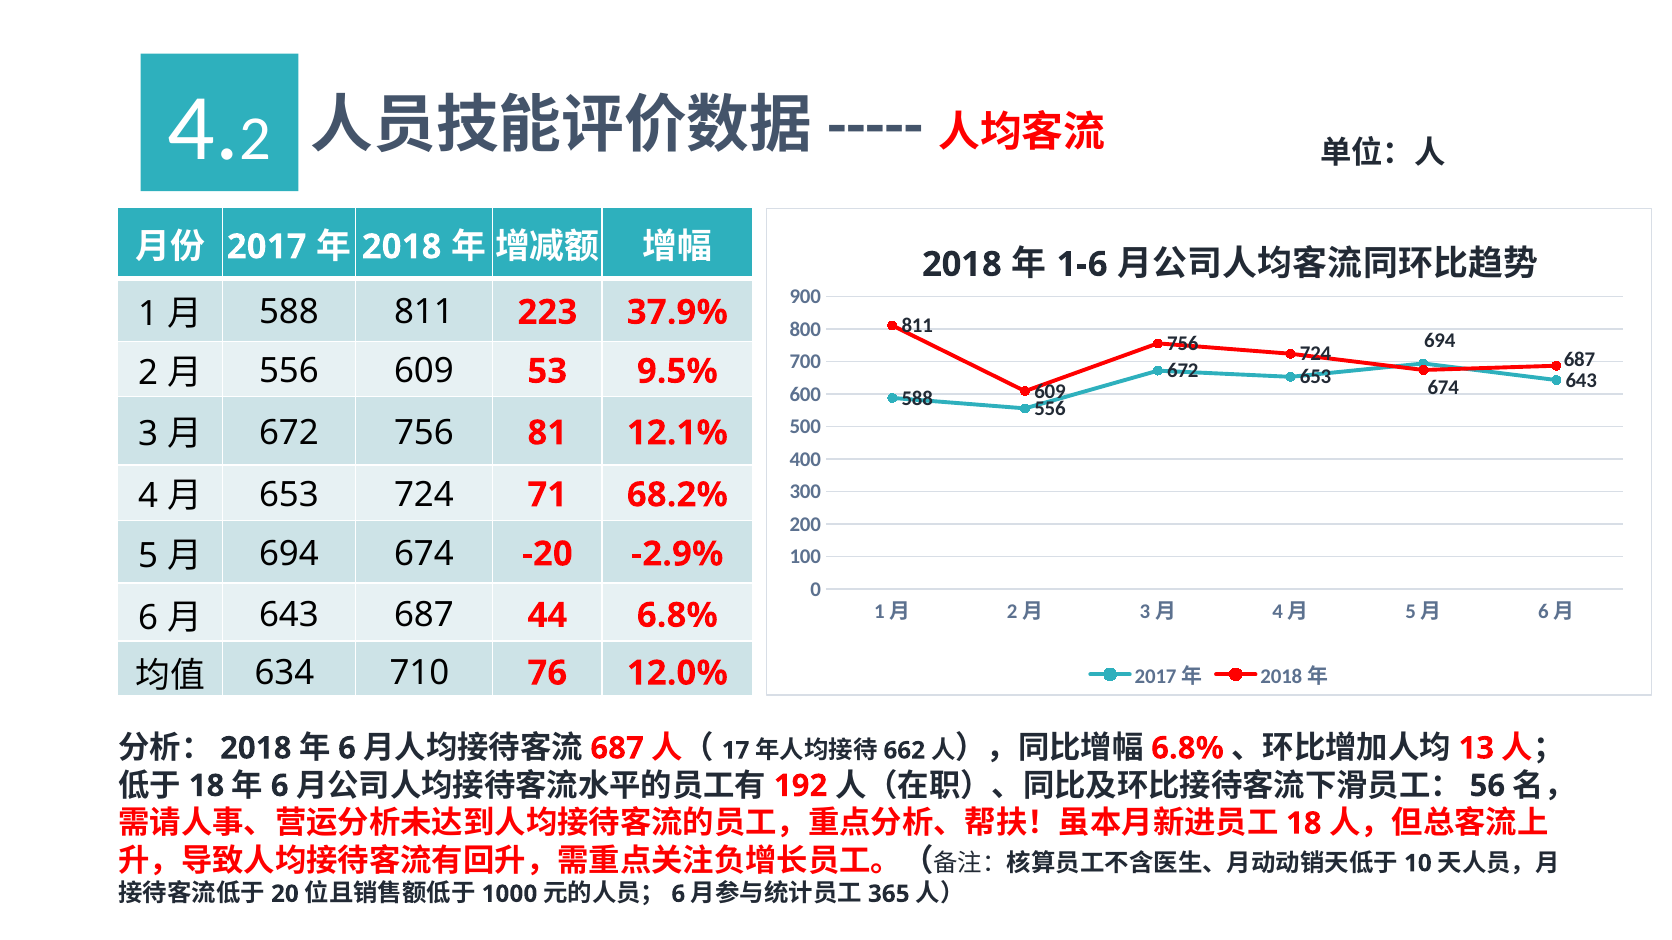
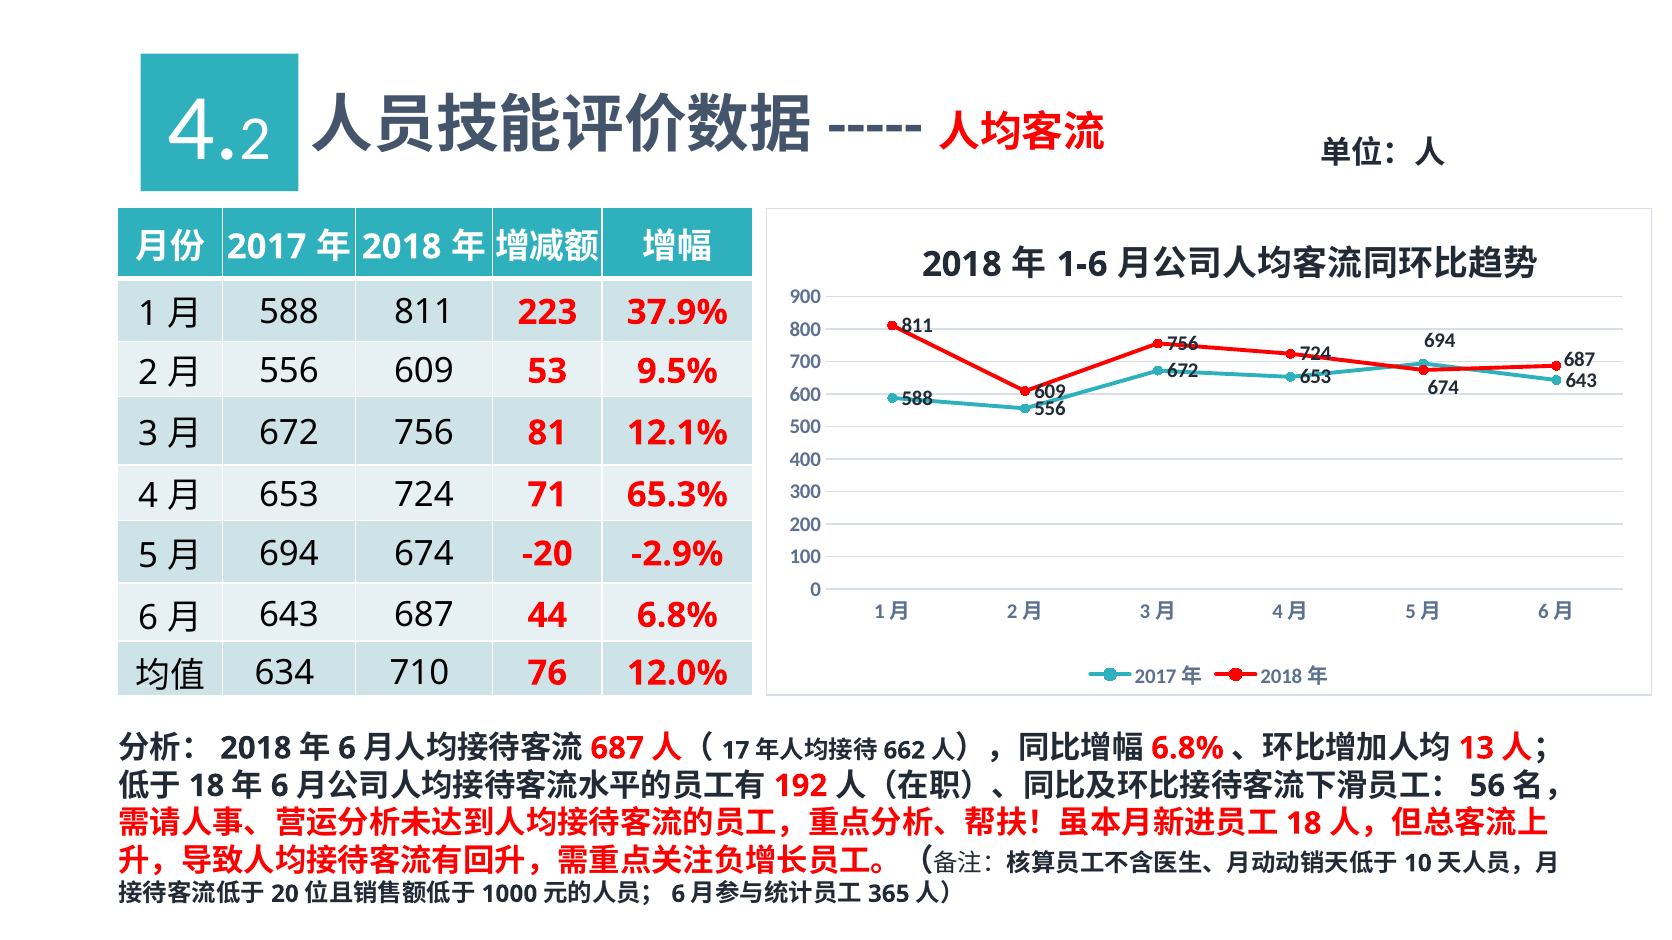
68.2%: 68.2% -> 65.3% (677, 495)
